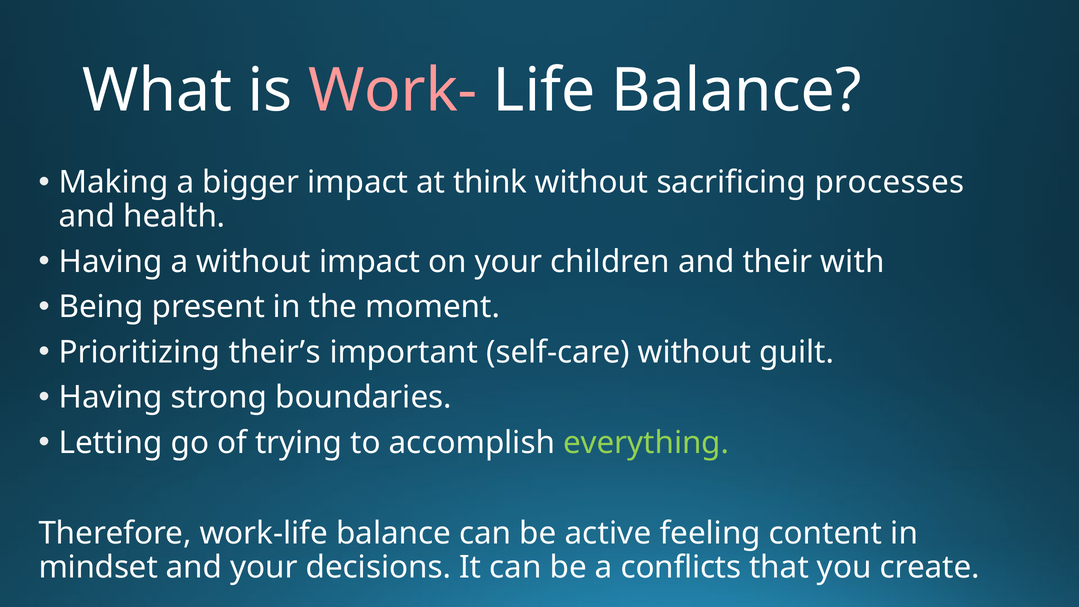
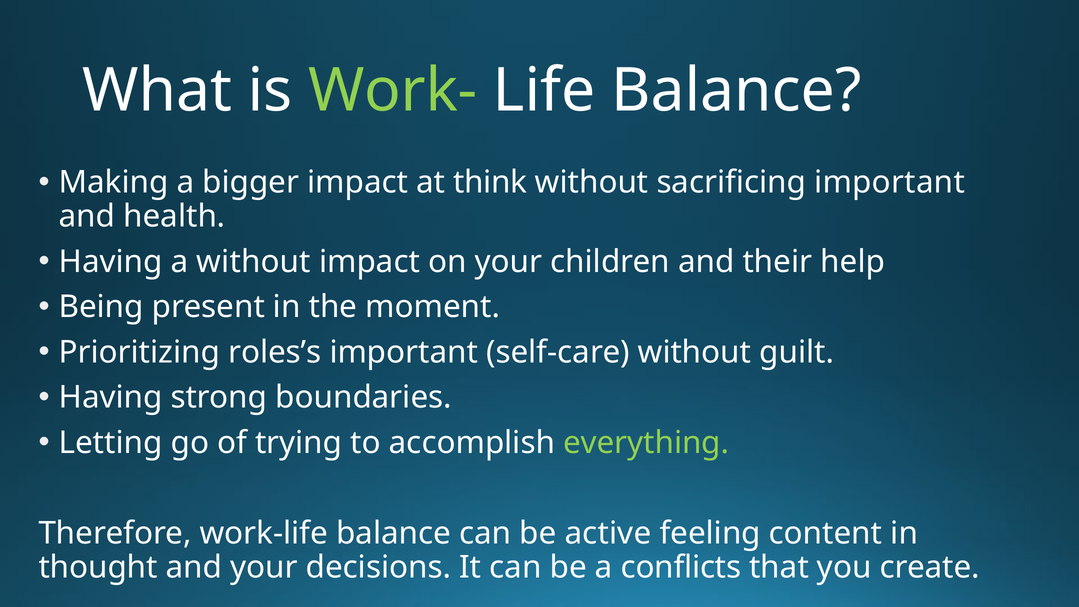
Work- colour: pink -> light green (393, 91)
sacrificing processes: processes -> important (890, 182)
with: with -> help (853, 262)
their’s: their’s -> roles’s (275, 352)
mindset: mindset -> thought (98, 567)
